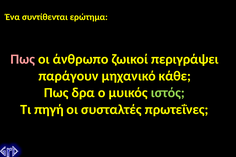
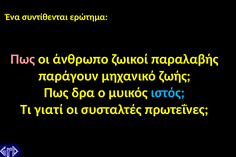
περιγράψει: περιγράψει -> παραλαβής (185, 59)
κάθε: κάθε -> ζωής (175, 76)
ιστός colour: light green -> light blue (168, 93)
πηγή: πηγή -> γιατί (49, 110)
